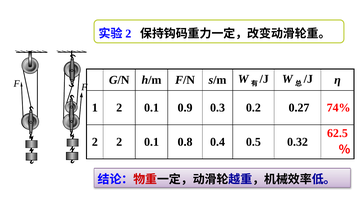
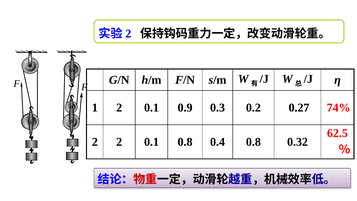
0.4 0.5: 0.5 -> 0.8 (253, 142)
